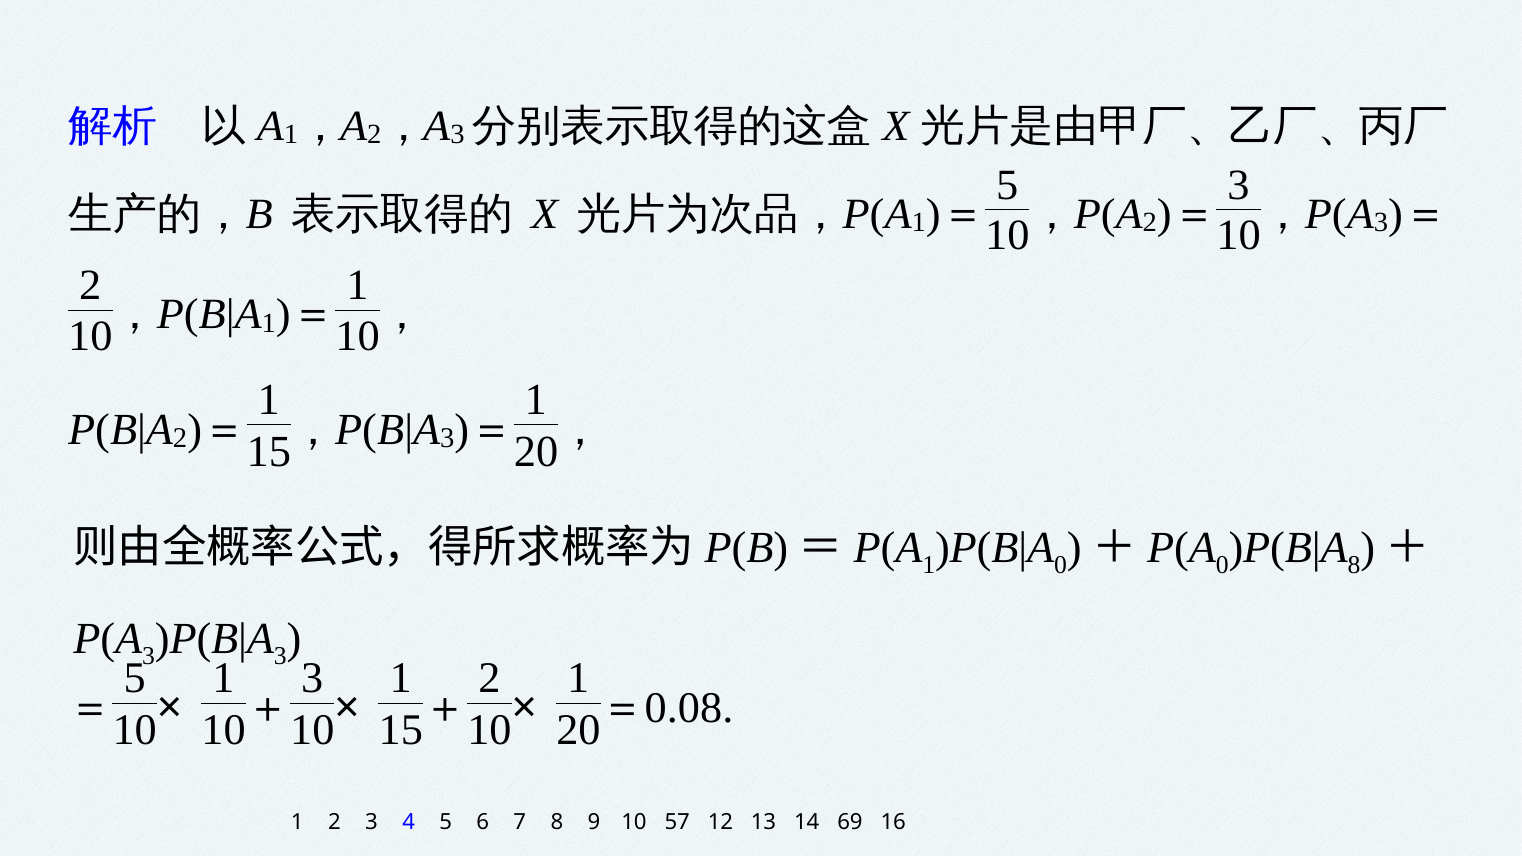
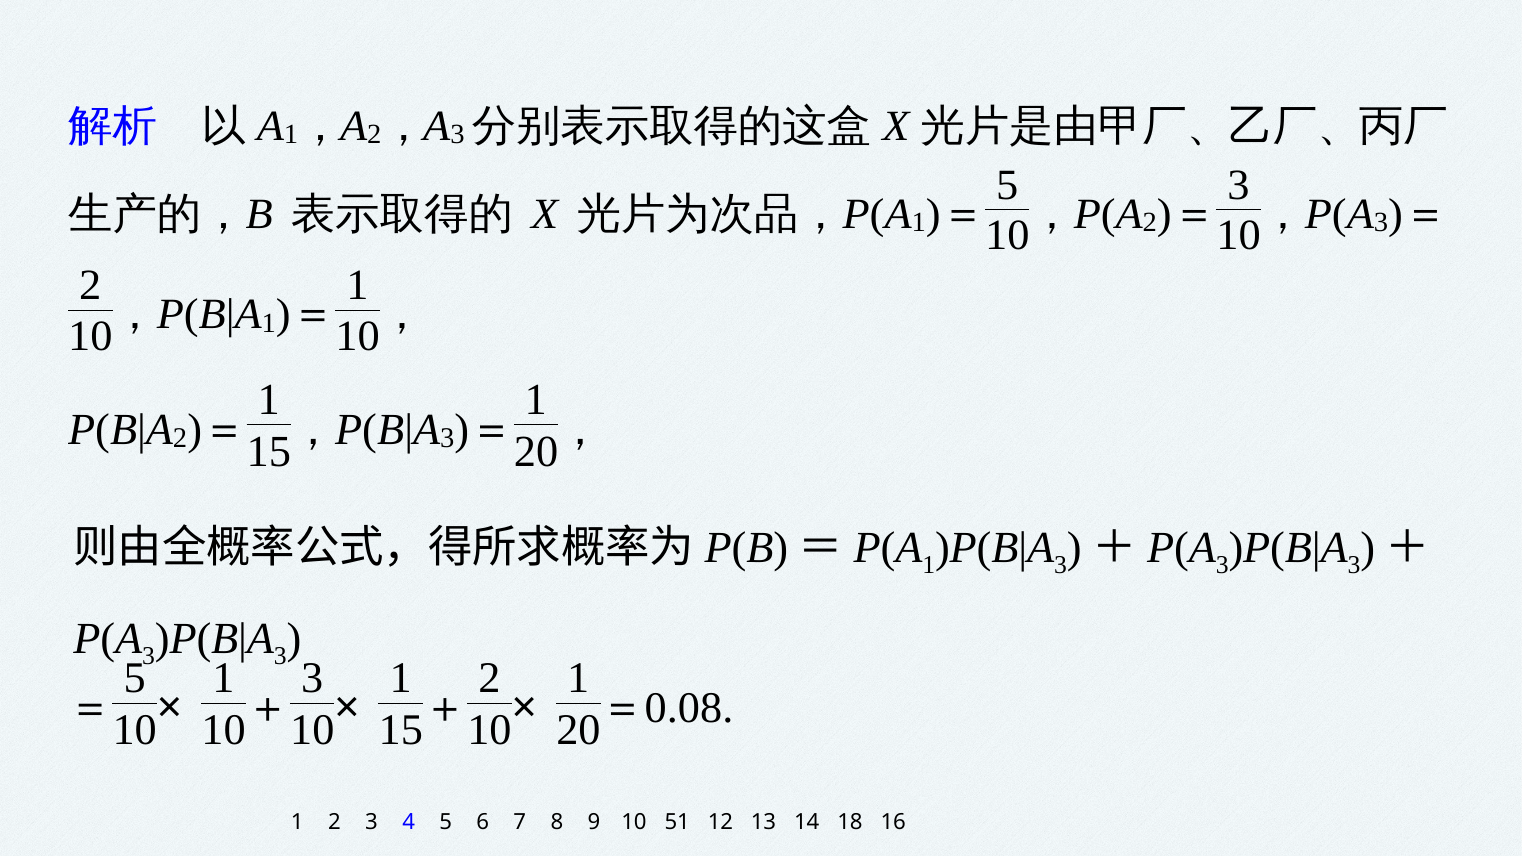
0: 0 -> 3 (1061, 565)
0: 0 -> 3 (1222, 565)
8: 8 -> 3 (1354, 565)
57: 57 -> 51 (677, 823)
69: 69 -> 18 (850, 823)
